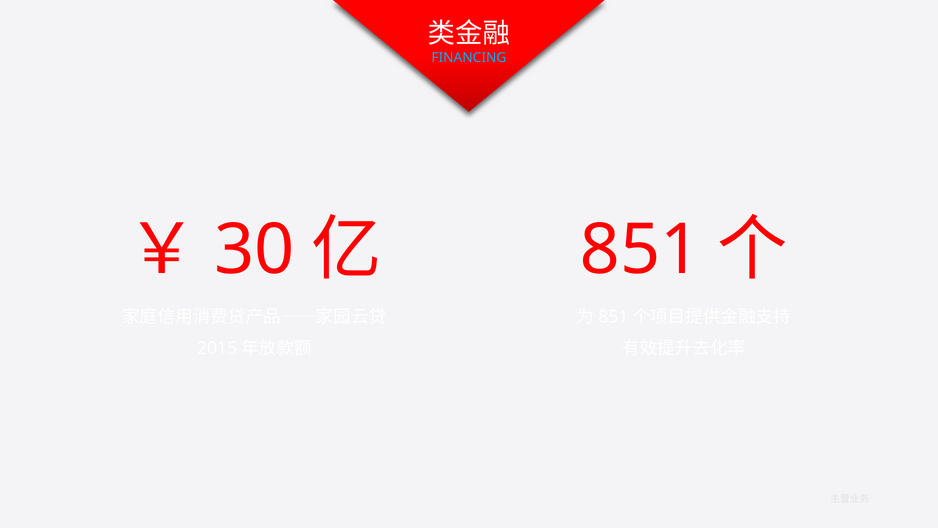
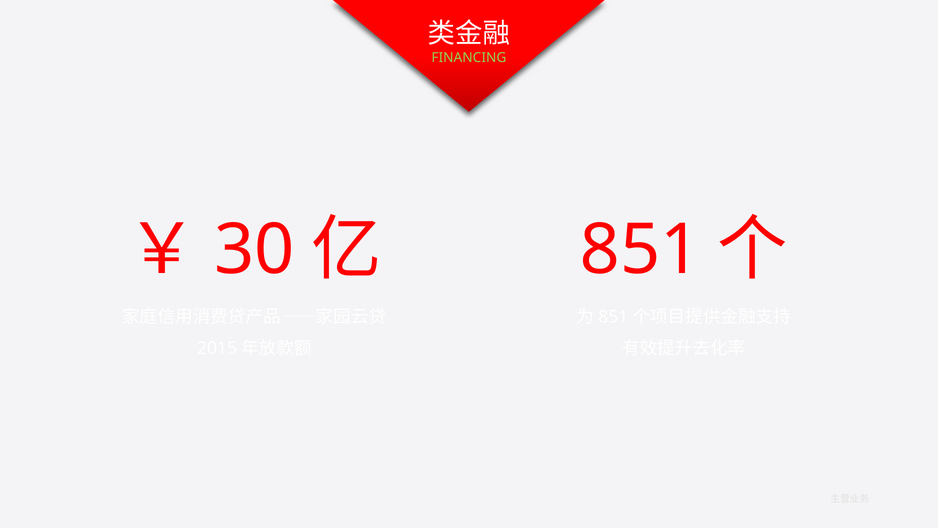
FINANCING colour: light blue -> light green (469, 58)
